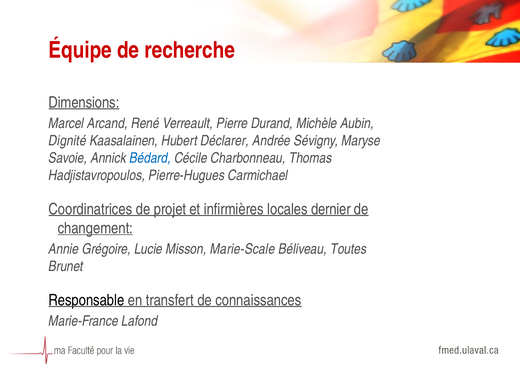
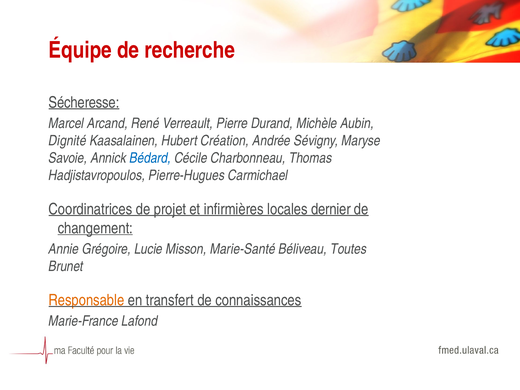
Dimensions: Dimensions -> Sécheresse (84, 103)
Déclarer: Déclarer -> Création (225, 141)
Marie-Scale: Marie-Scale -> Marie-Santé (243, 249)
Responsable colour: black -> orange (86, 300)
